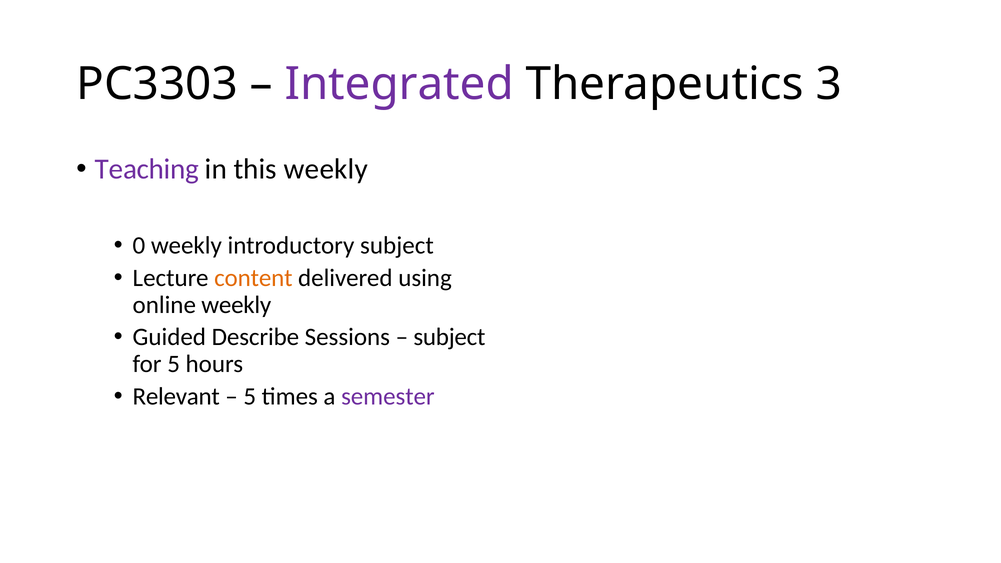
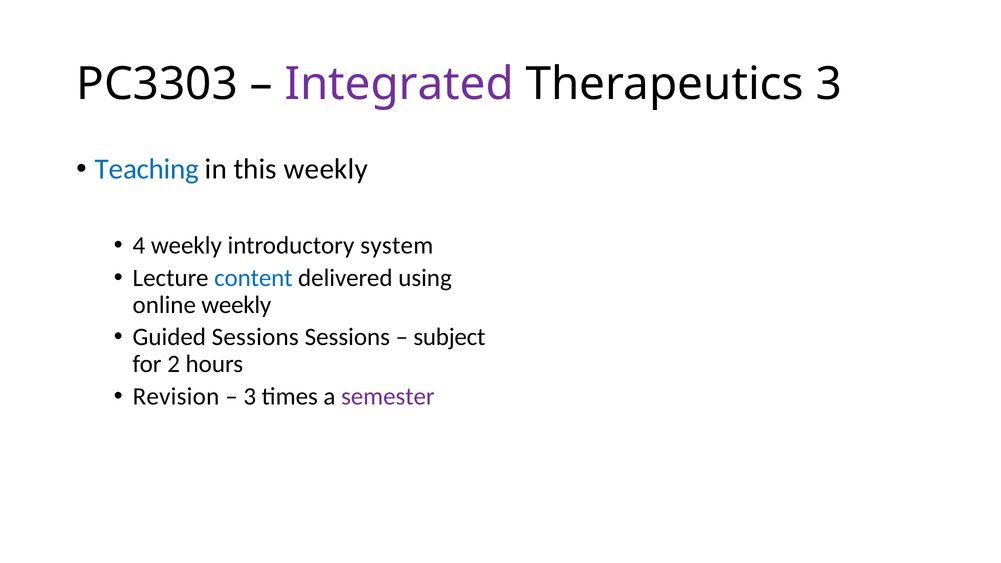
Teaching colour: purple -> blue (147, 169)
0: 0 -> 4 (139, 246)
introductory subject: subject -> system (397, 246)
content colour: orange -> blue (253, 278)
Guided Describe: Describe -> Sessions (255, 337)
for 5: 5 -> 2 (174, 364)
Relevant: Relevant -> Revision (176, 396)
5: 5 -> 3 (250, 396)
